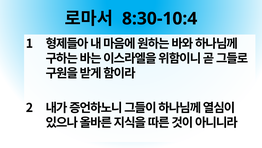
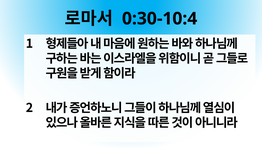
8:30-10:4: 8:30-10:4 -> 0:30-10:4 (160, 19)
